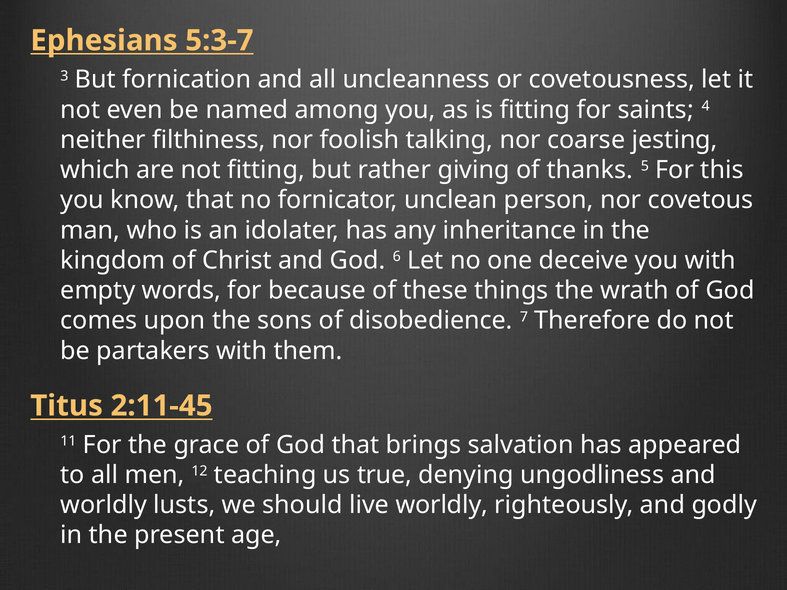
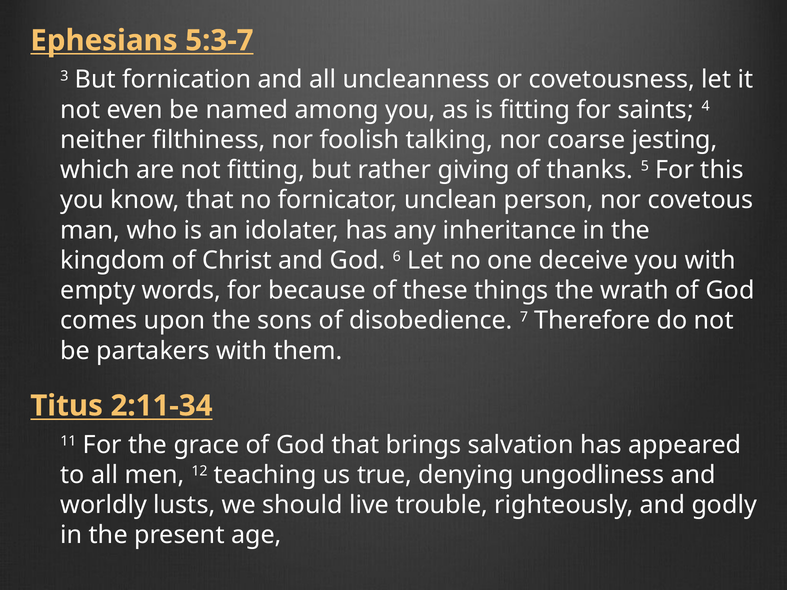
2:11-45: 2:11-45 -> 2:11-34 (162, 406)
live worldly: worldly -> trouble (442, 505)
